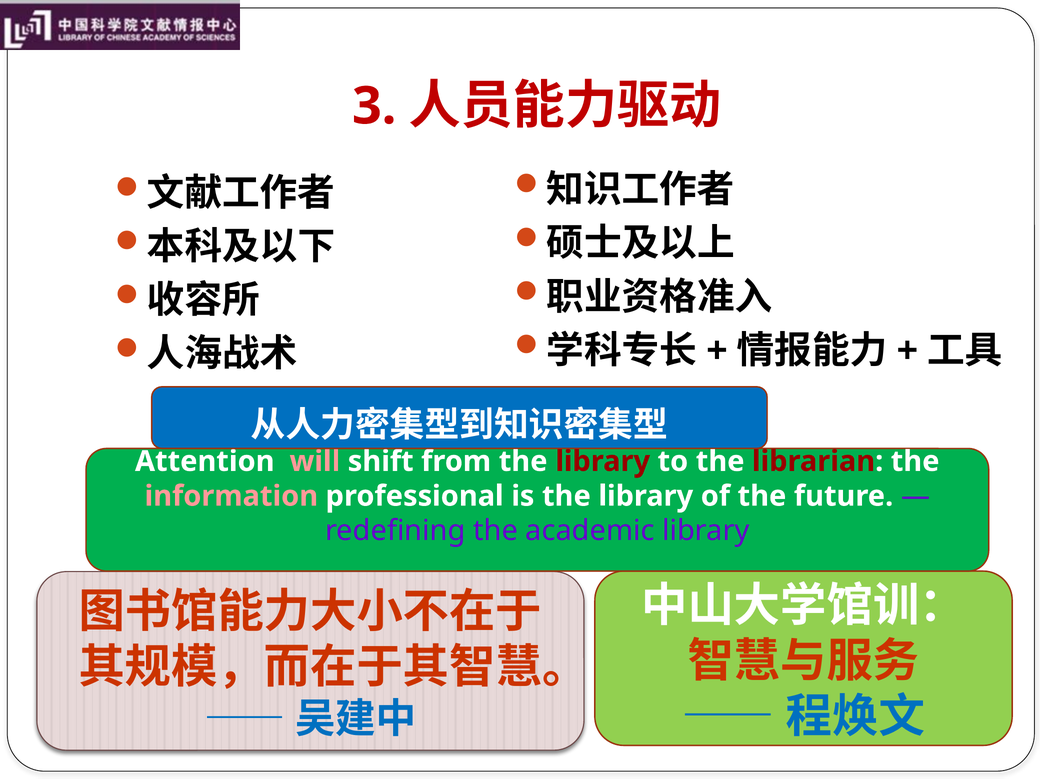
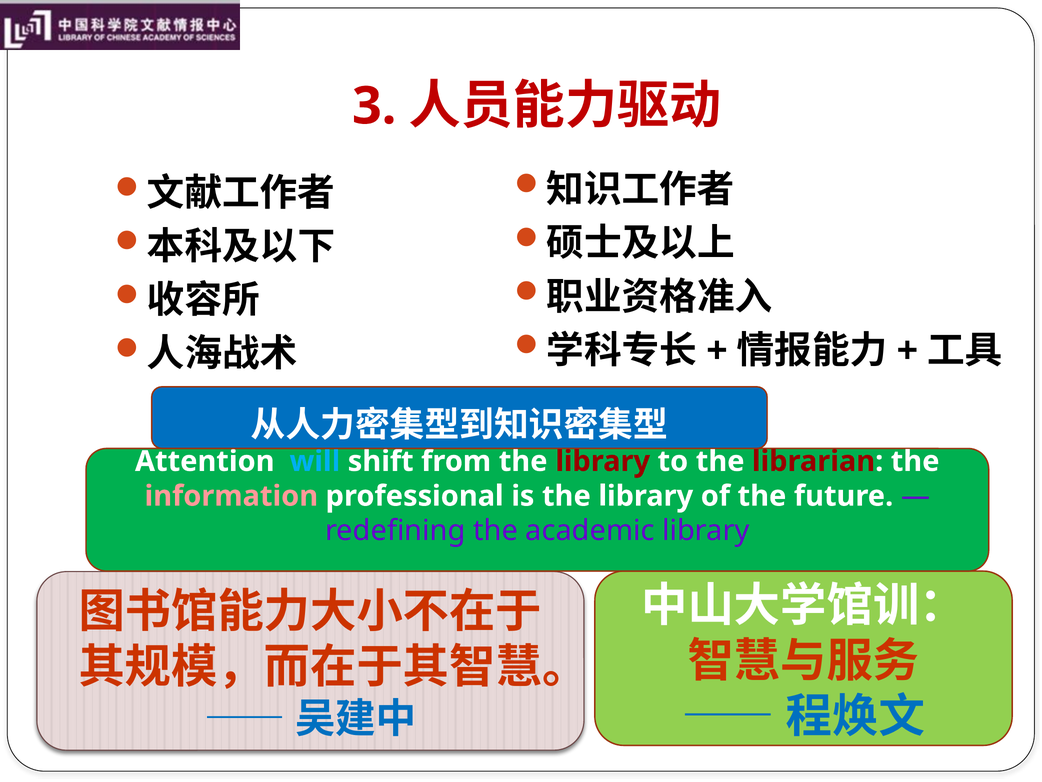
will colour: pink -> light blue (315, 461)
